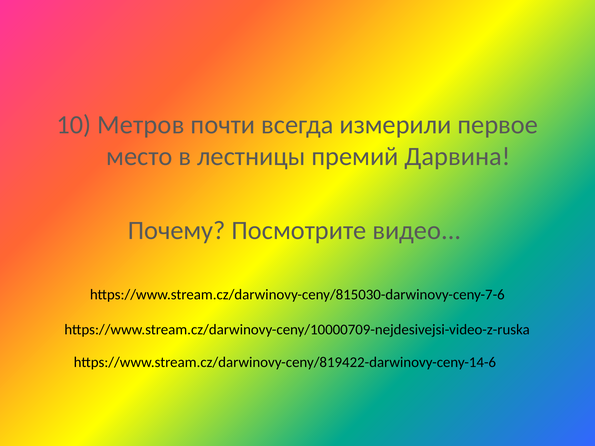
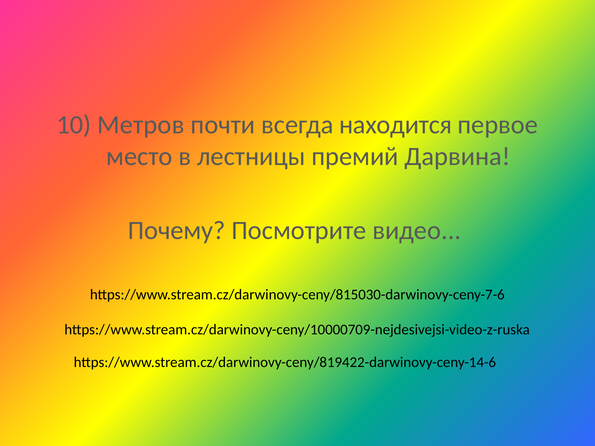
измерили: измерили -> находится (396, 125)
